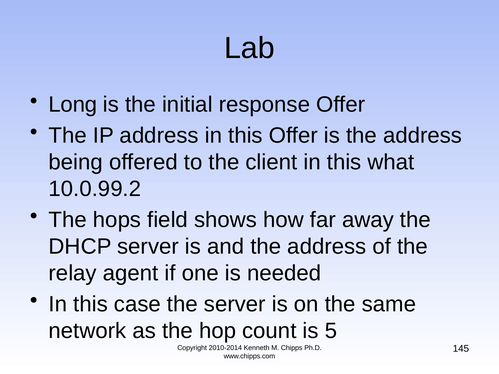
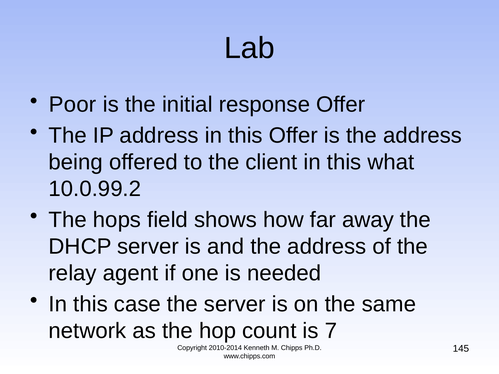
Long: Long -> Poor (73, 105)
5: 5 -> 7 (331, 331)
